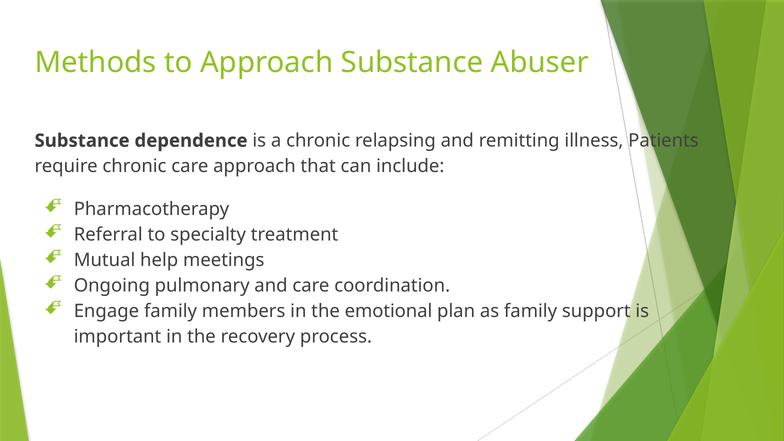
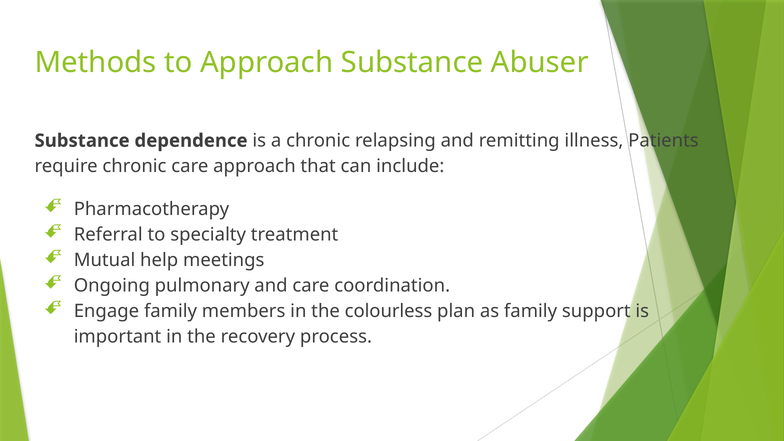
emotional: emotional -> colourless (388, 311)
